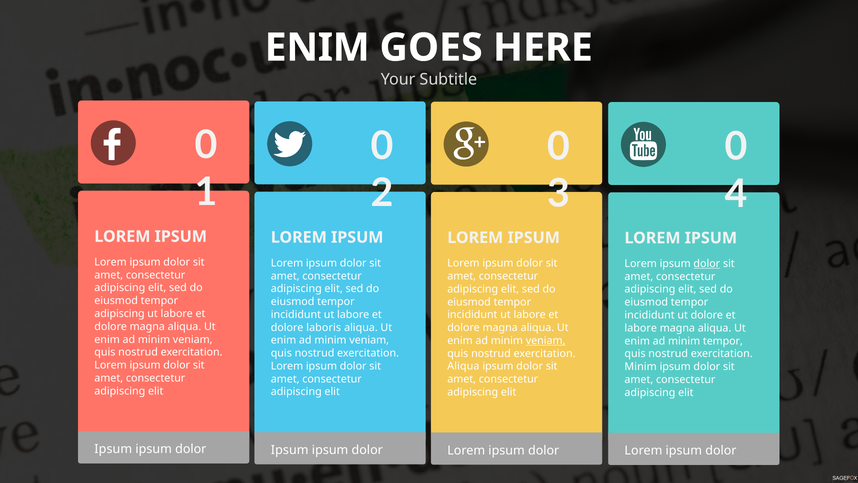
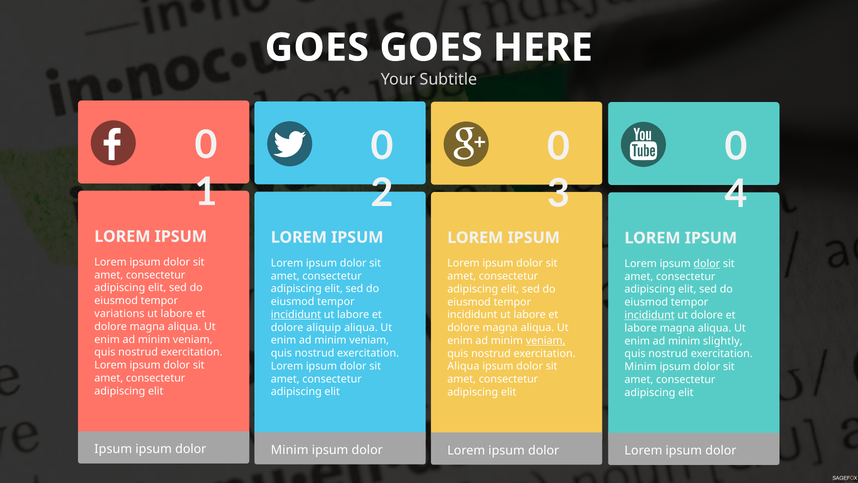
ENIM: ENIM -> GOES (317, 48)
adipiscing: adipiscing -> variations (119, 313)
incididunt underline: none -> present (296, 314)
incididunt underline: none -> present (650, 315)
laboris: laboris -> aliquip (324, 327)
minim tempor: tempor -> slightly (723, 341)
Ipsum: Ipsum -> Minim (290, 450)
